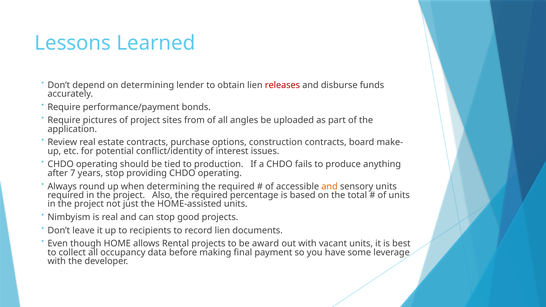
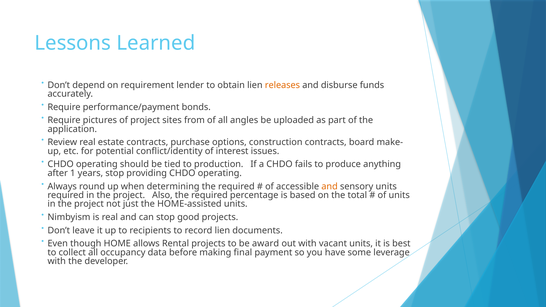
on determining: determining -> requirement (147, 85)
releases colour: red -> orange (282, 85)
7: 7 -> 1 (73, 173)
